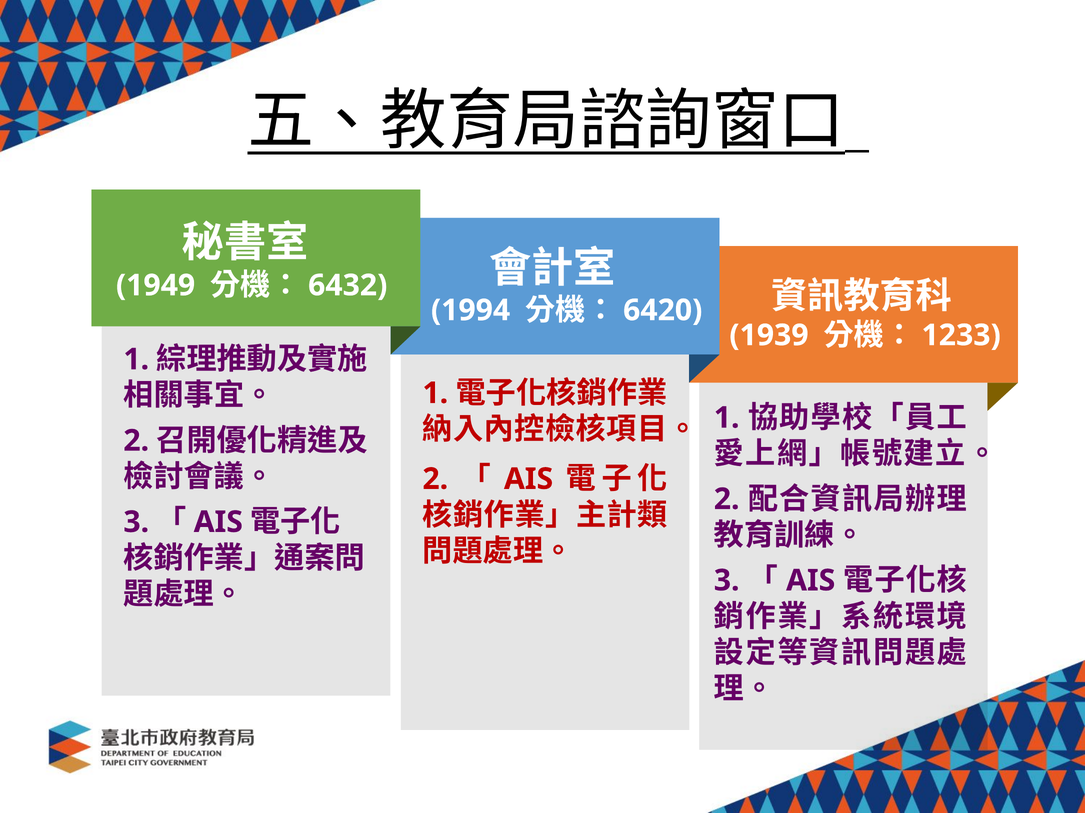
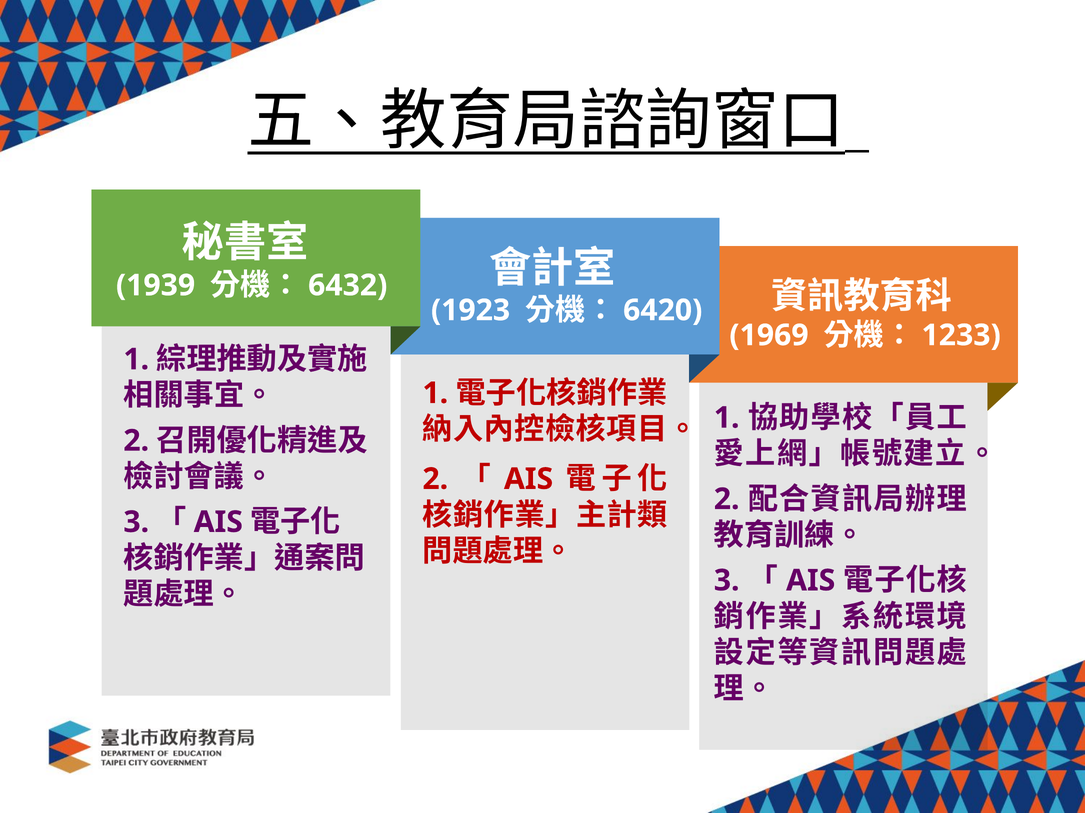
1949: 1949 -> 1939 (156, 286)
1994: 1994 -> 1923 (471, 311)
1939: 1939 -> 1969 (769, 336)
